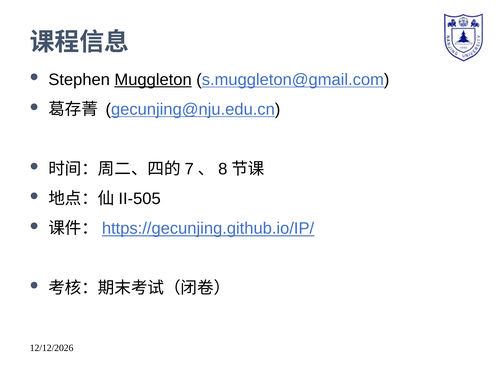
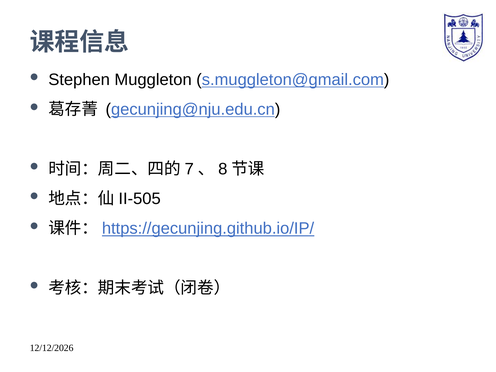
Muggleton underline: present -> none (153, 80)
